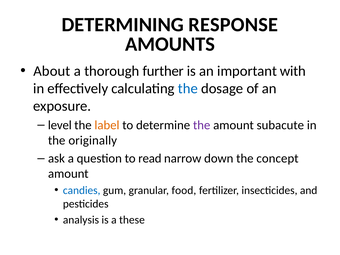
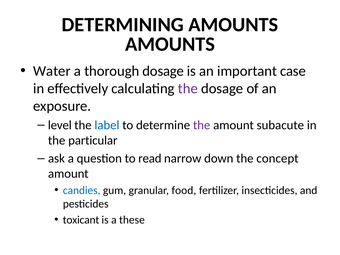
DETERMINING RESPONSE: RESPONSE -> AMOUNTS (233, 25)
About: About -> Water (52, 71)
thorough further: further -> dosage (163, 71)
with: with -> case (293, 71)
the colour: blue -> purple (188, 89)
label colour: orange -> blue (107, 125)
originally: originally -> particular (93, 140)
analysis: analysis -> toxicant (81, 220)
